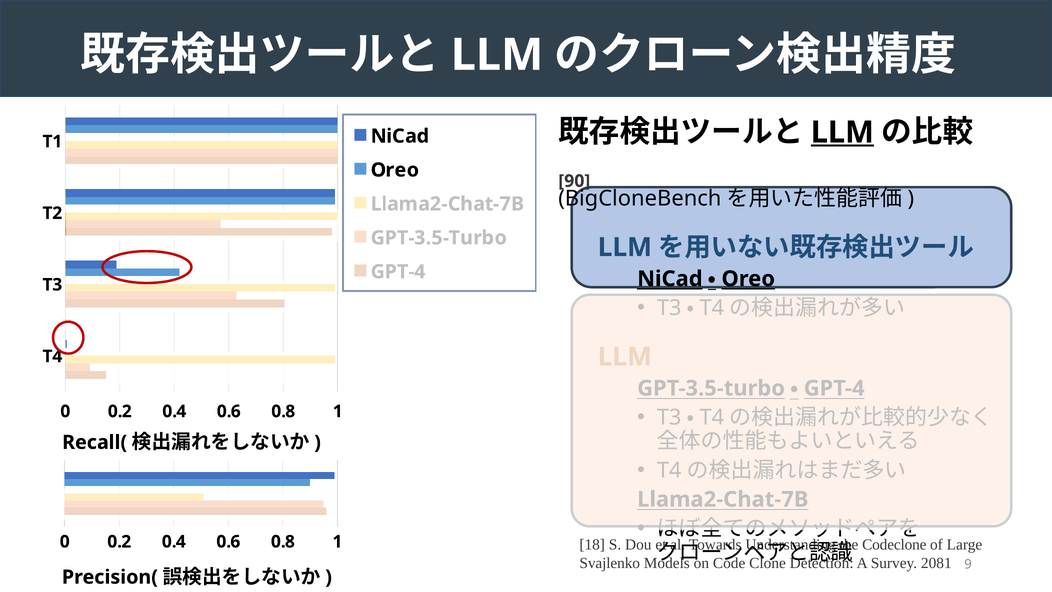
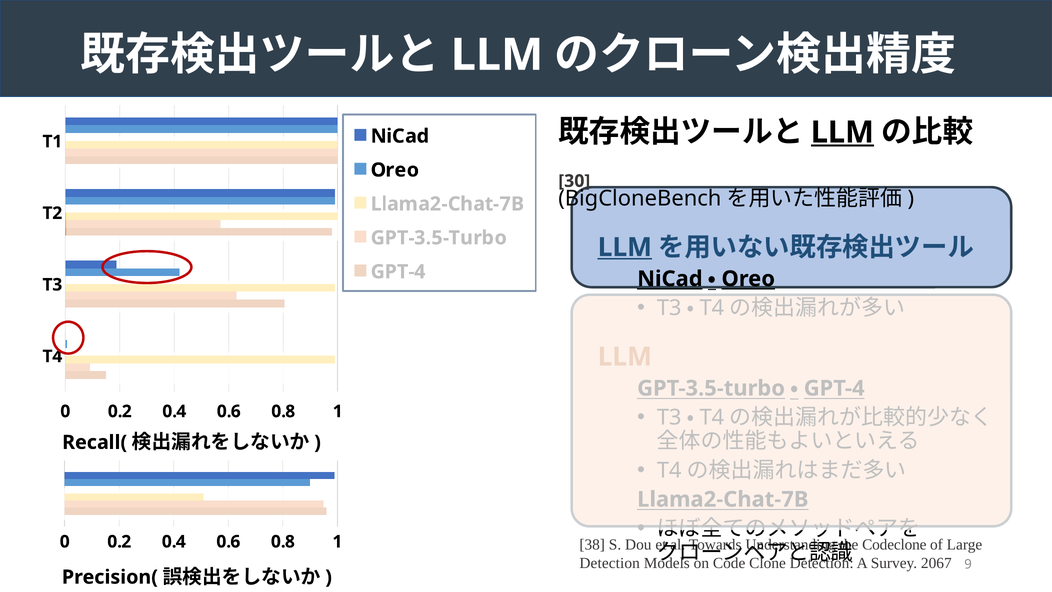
90: 90 -> 30 (574, 181)
LLM underline: none -> present (625, 247)
18: 18 -> 38 (592, 544)
Svajlenko: Svajlenko -> Detection (610, 563)
2081: 2081 -> 2067 (936, 563)
